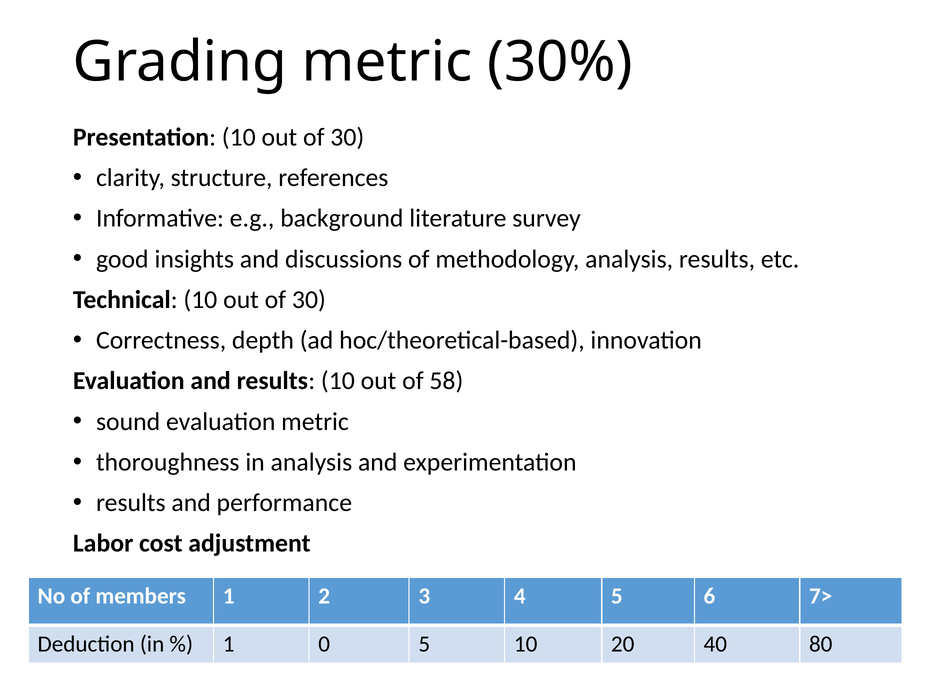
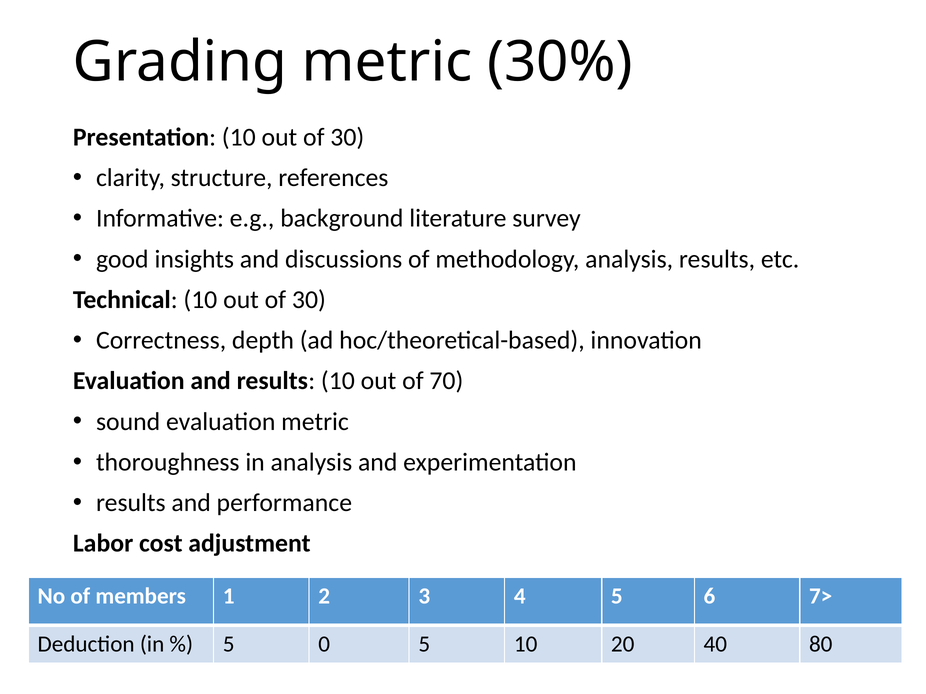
58: 58 -> 70 (446, 381)
1: 1 -> 5 (229, 645)
